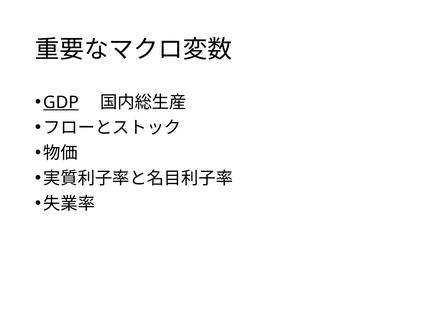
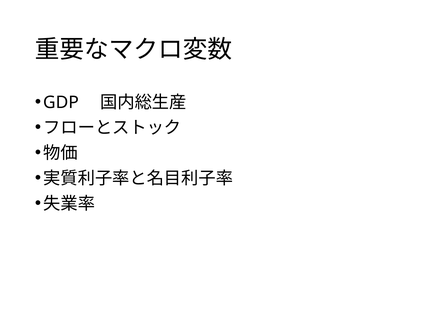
GDP underline: present -> none (61, 102)
